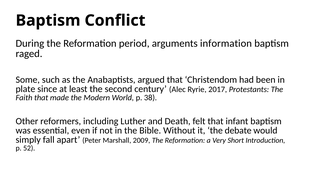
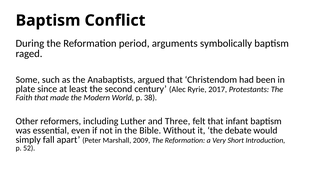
information: information -> symbolically (226, 43)
Death: Death -> Three (178, 121)
